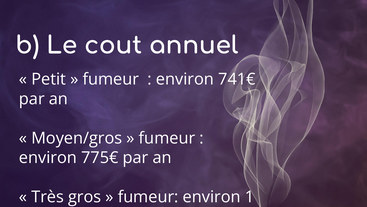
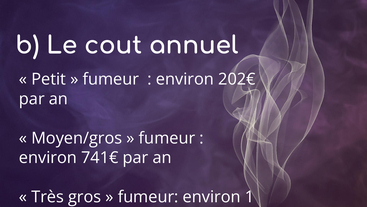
741€: 741€ -> 202€ (237, 79)
775€: 775€ -> 741€ (100, 157)
